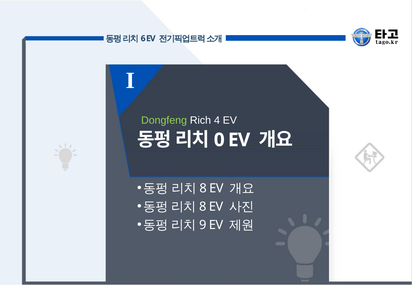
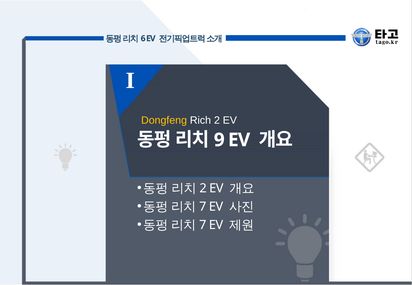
Dongfeng colour: light green -> yellow (164, 120)
Rich 4: 4 -> 2 (217, 120)
0: 0 -> 9 (219, 140)
8: 8 -> 2 (203, 188)
8: 8 -> 7 (203, 207)
9: 9 -> 7 (203, 225)
